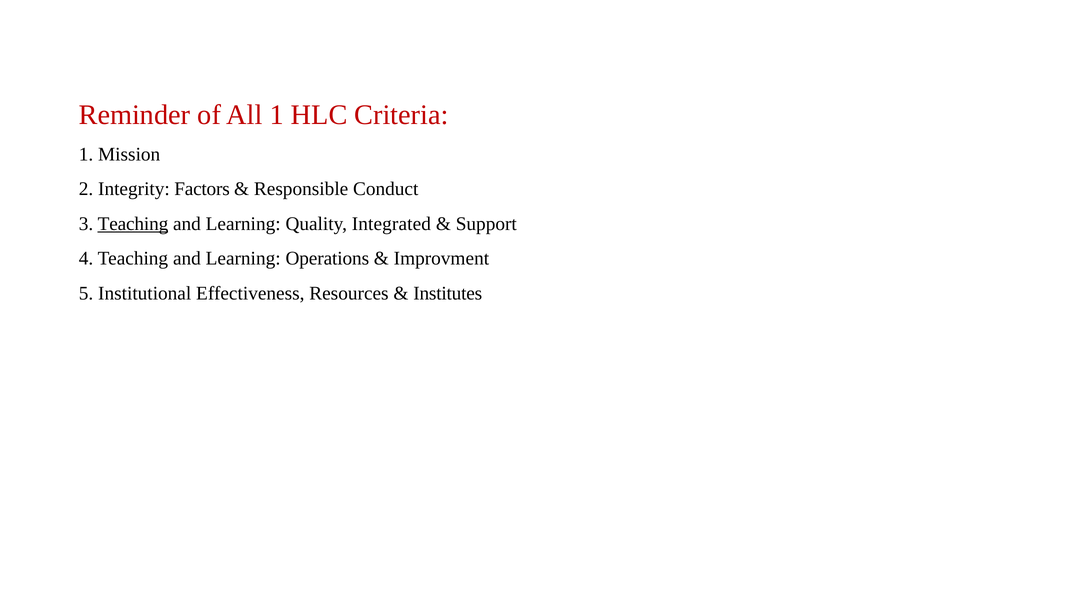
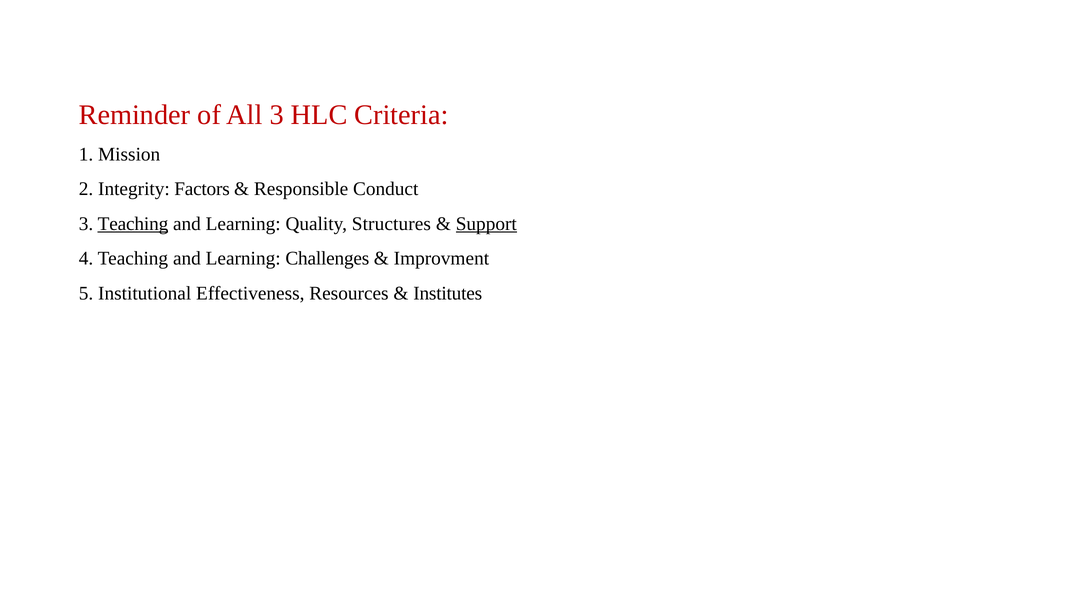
All 1: 1 -> 3 (277, 115)
Integrated: Integrated -> Structures (391, 224)
Support underline: none -> present (486, 224)
Operations: Operations -> Challenges (327, 259)
